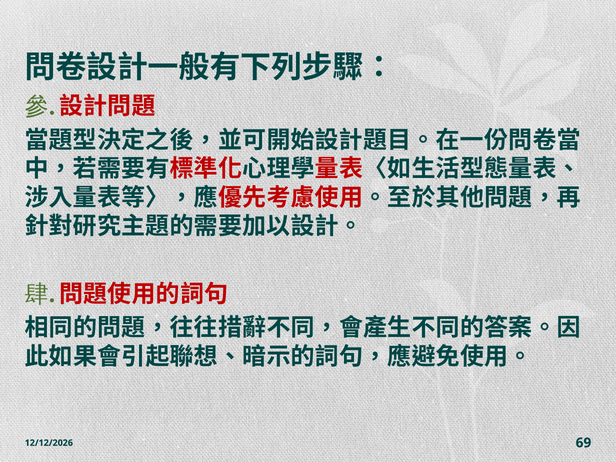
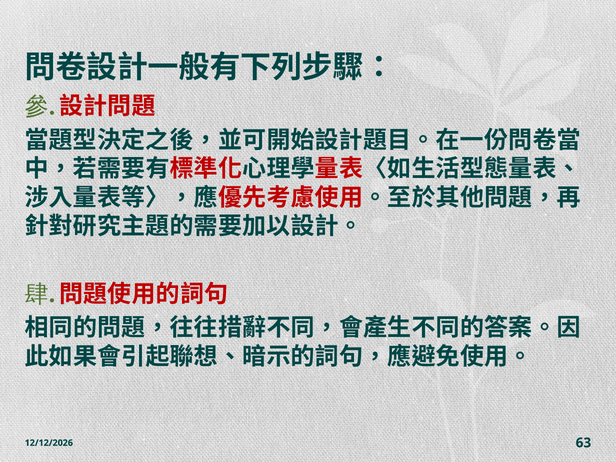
69: 69 -> 63 (583, 443)
